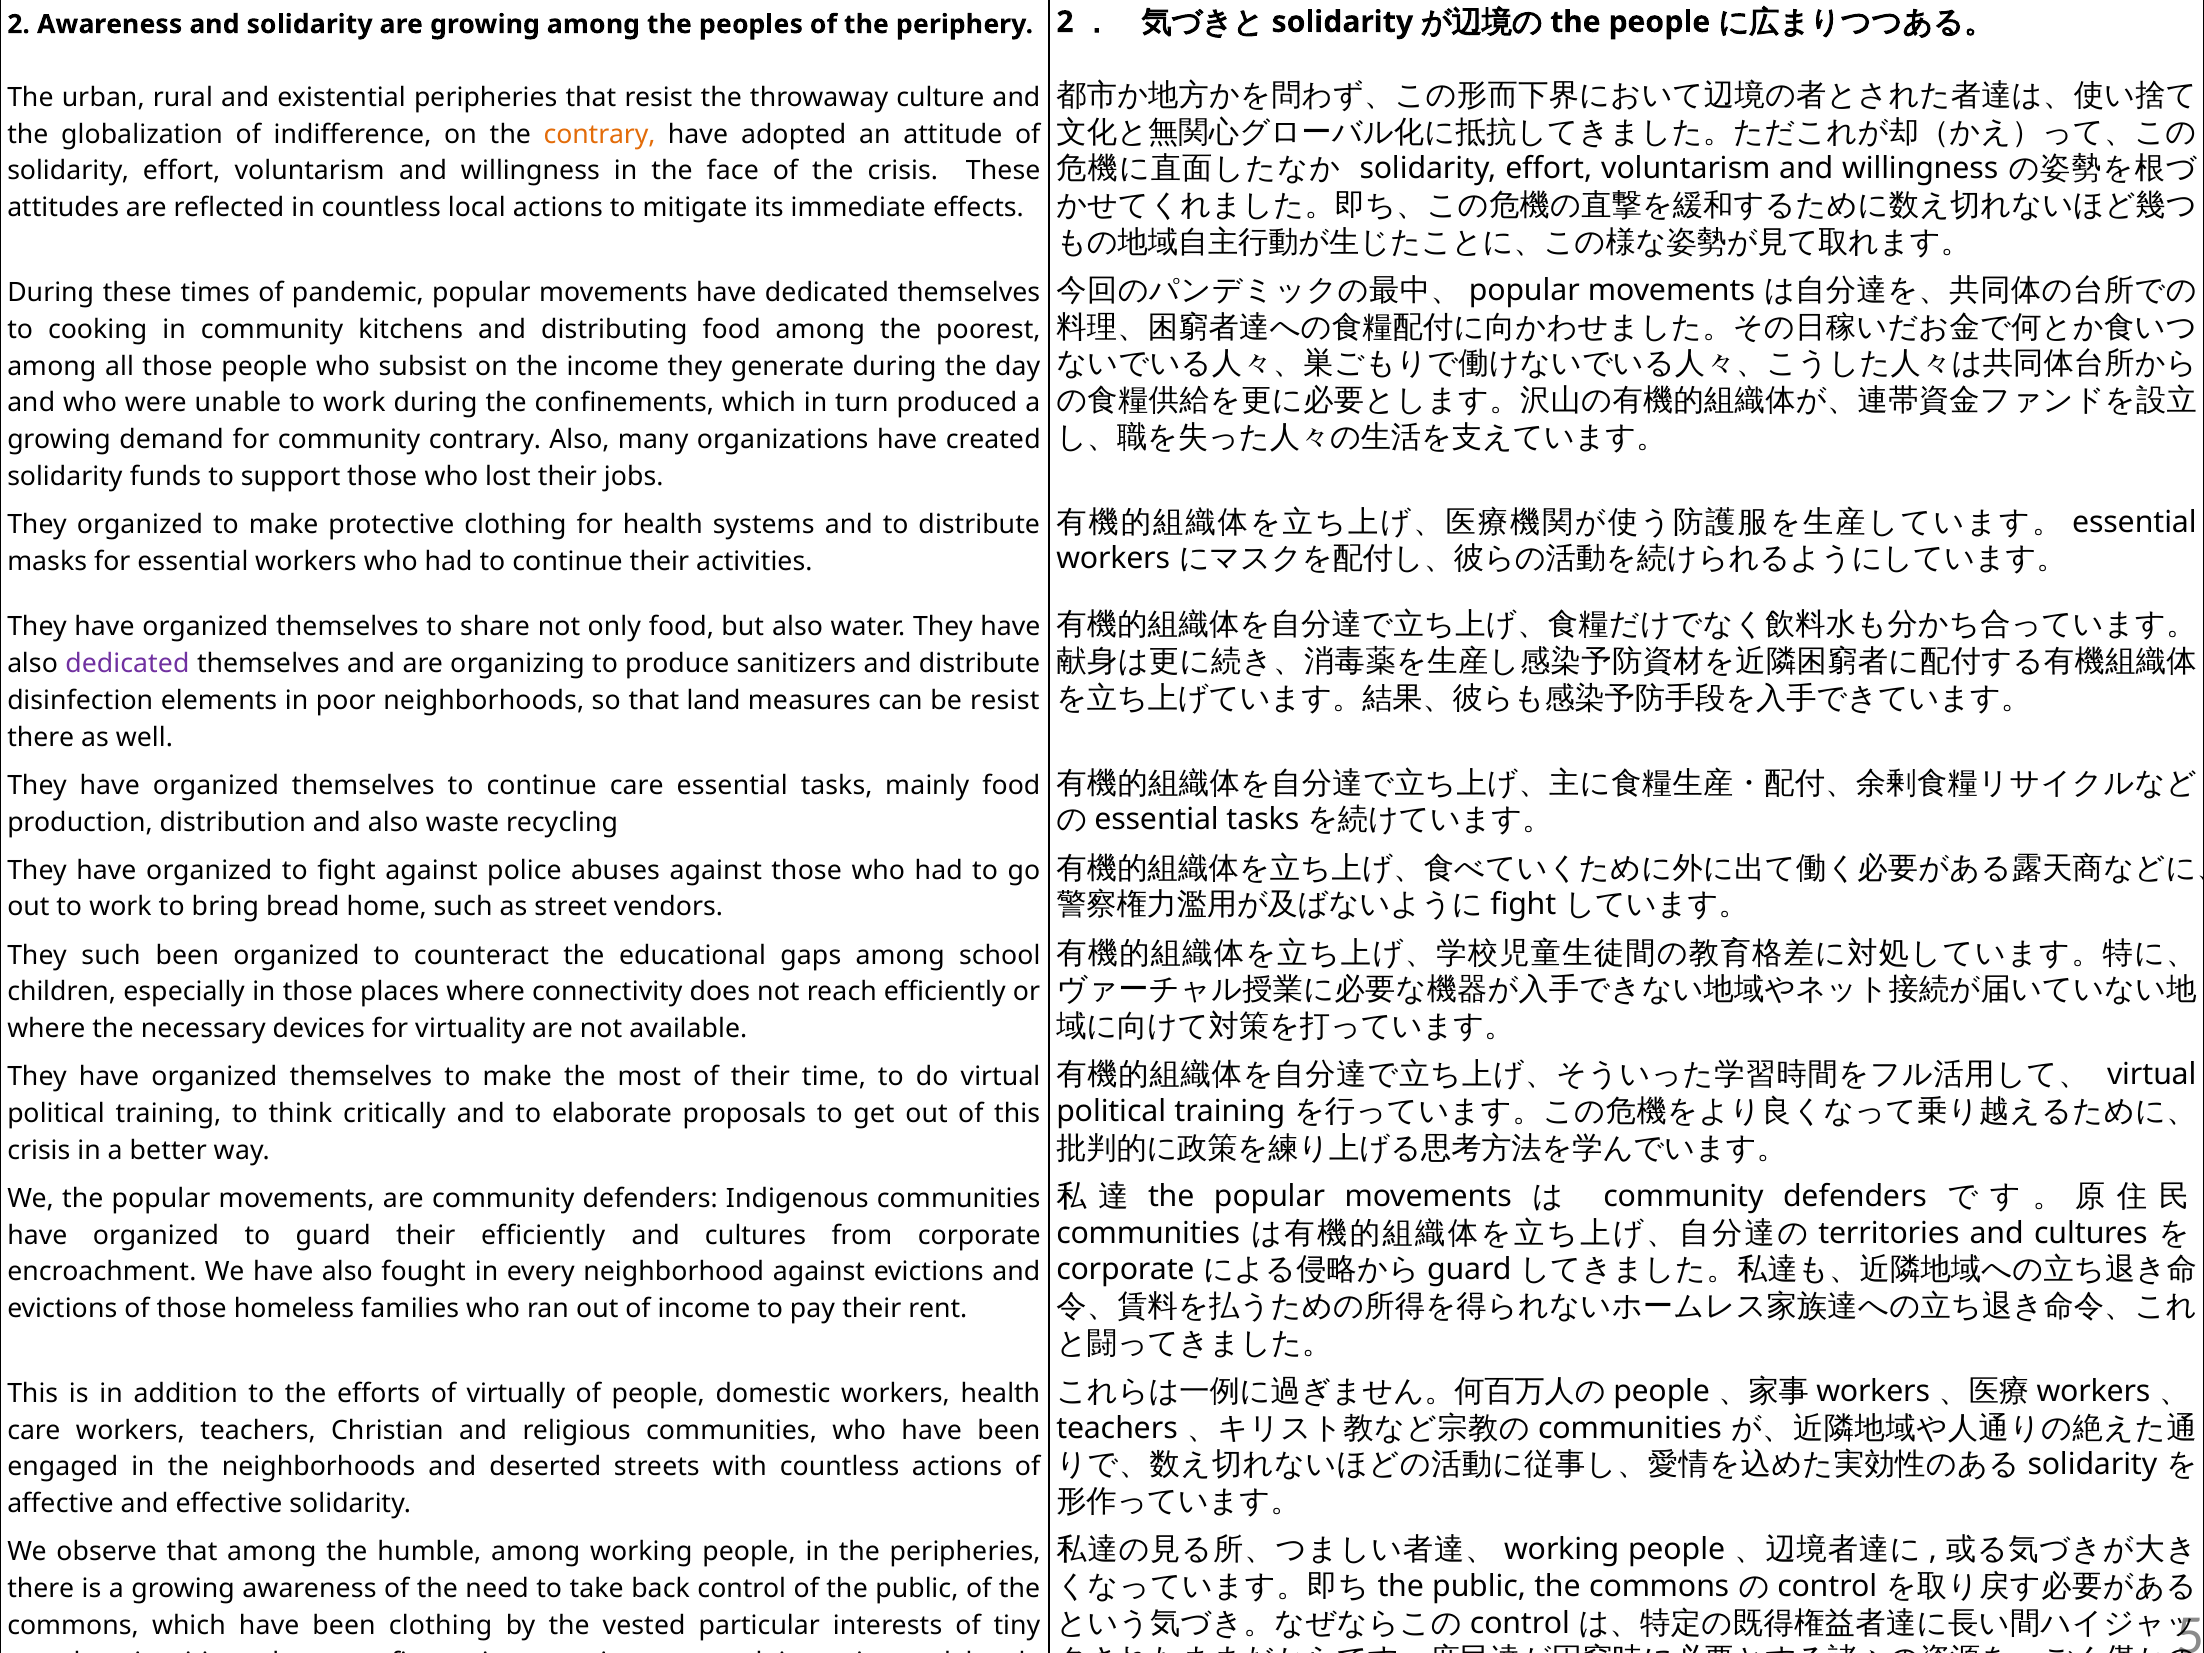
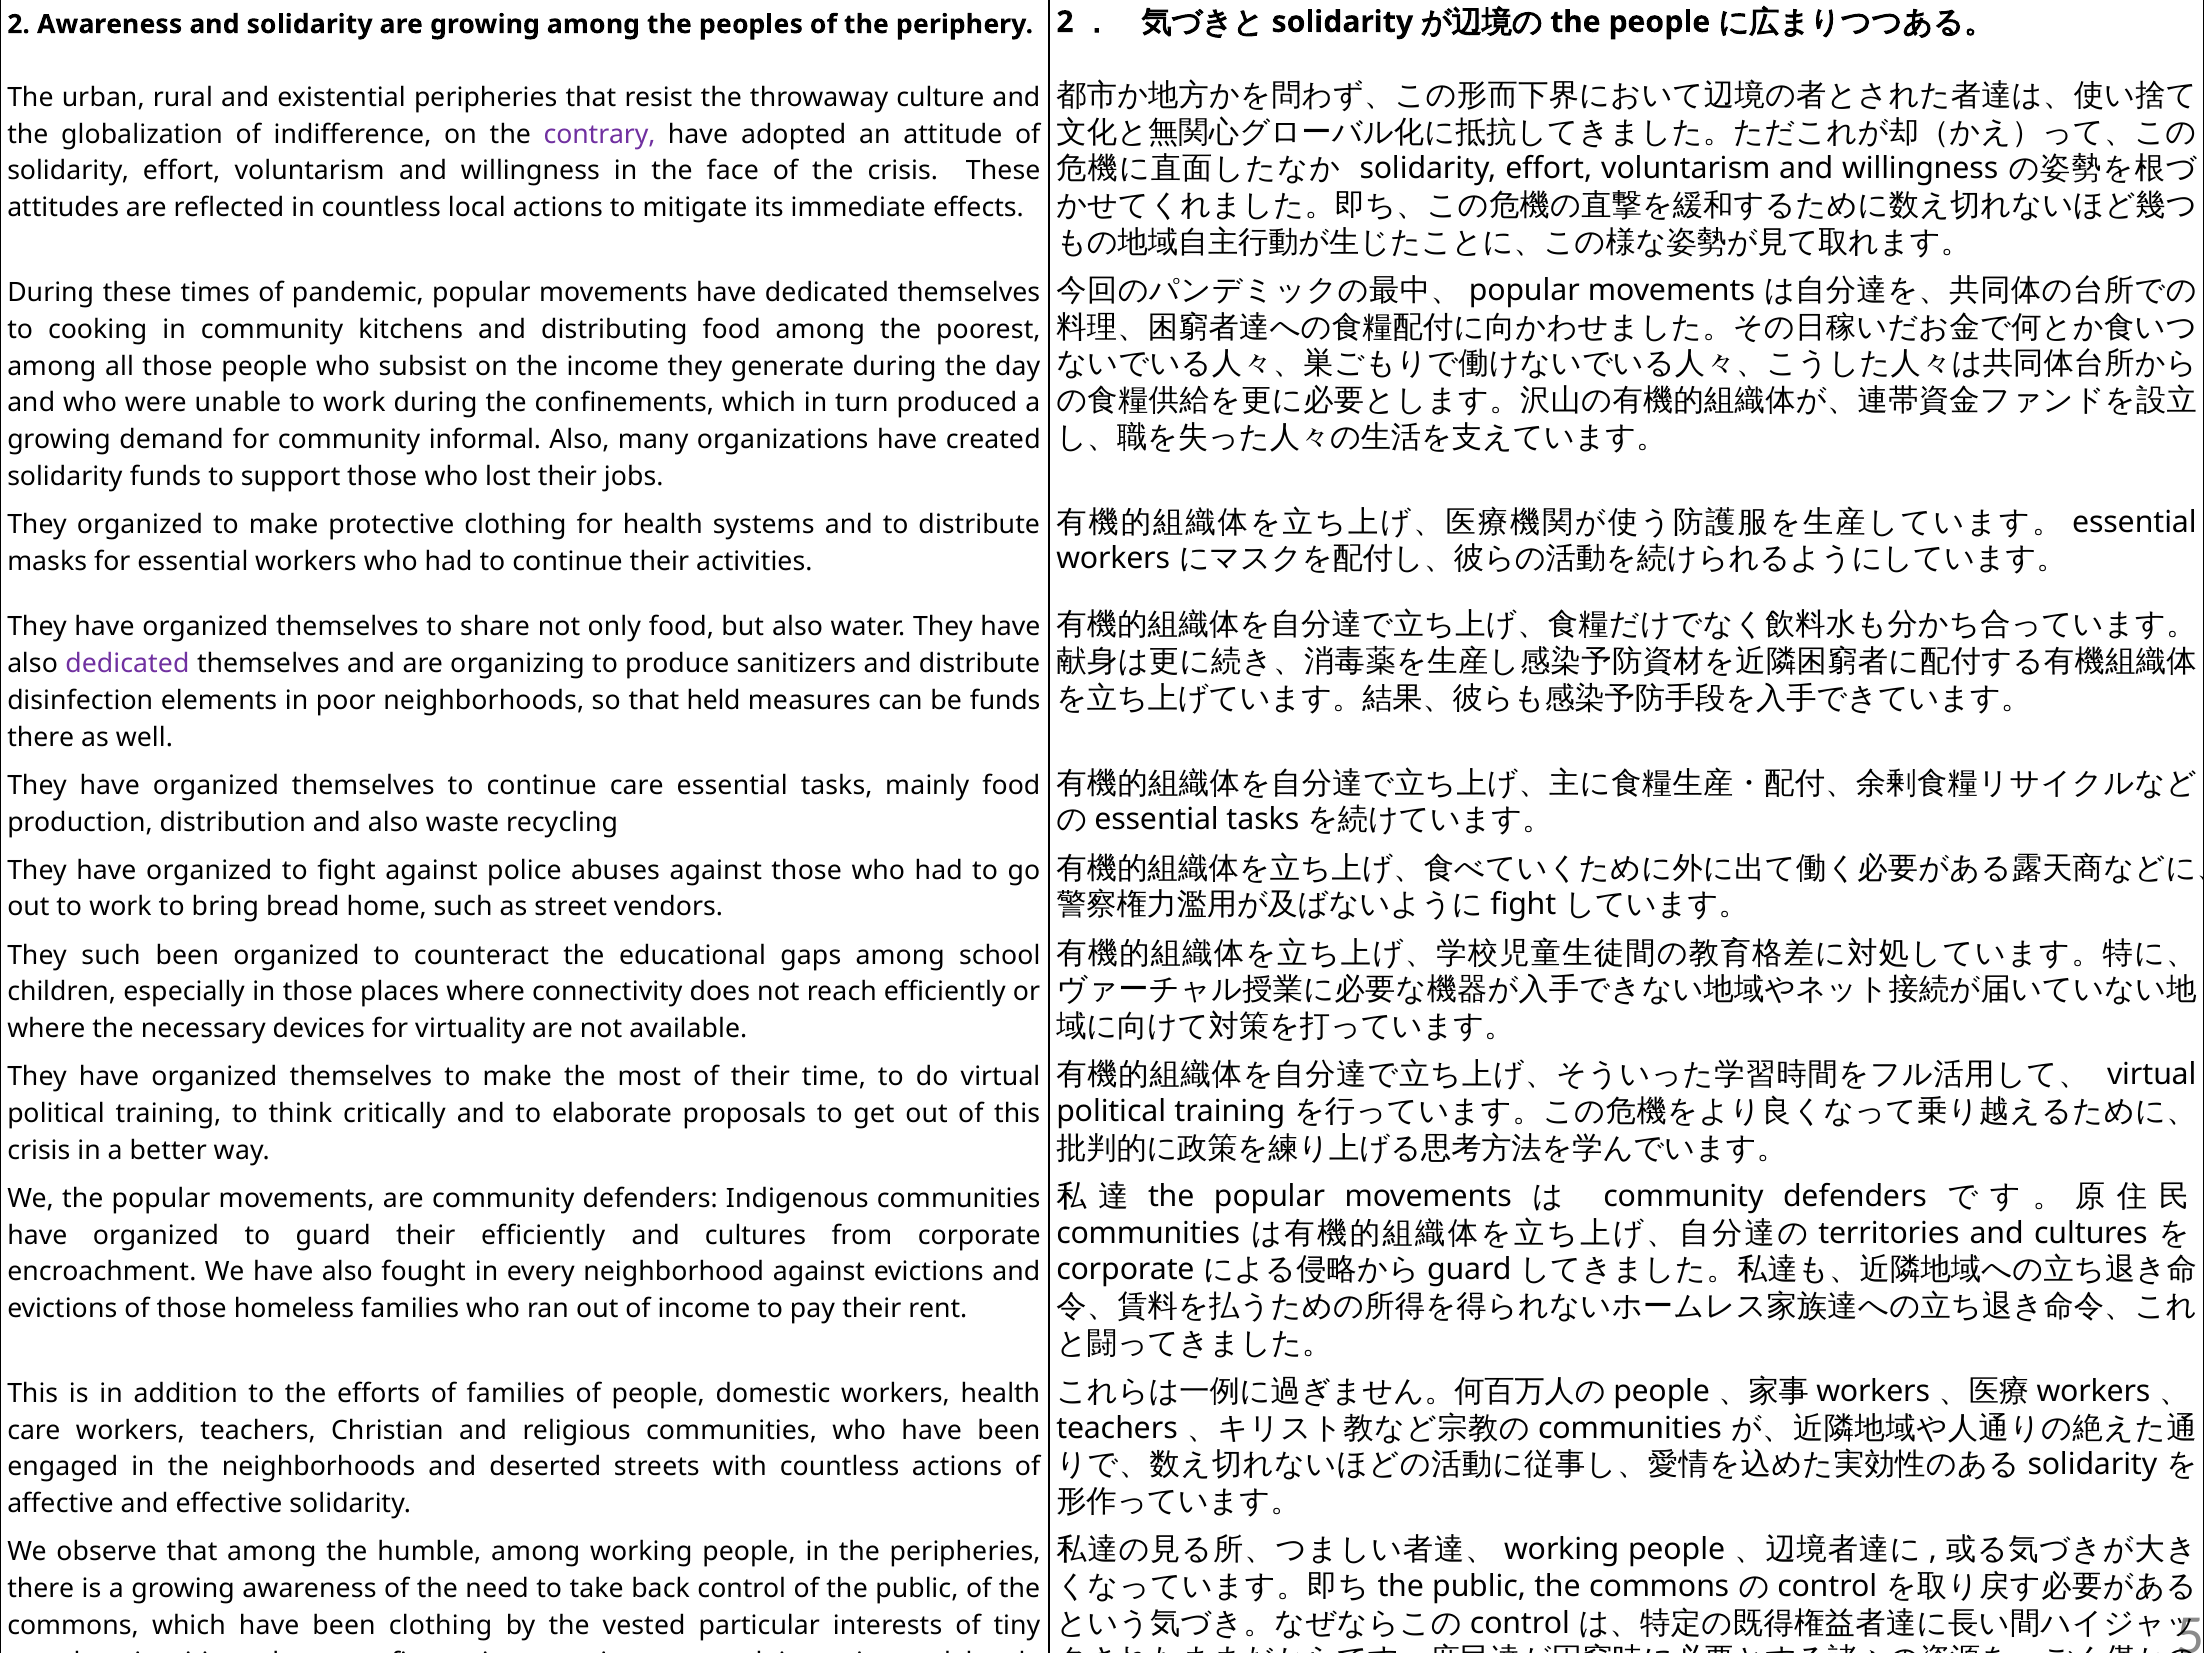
contrary colour: orange -> purple (600, 134)
community contrary: contrary -> informal (485, 440)
land: land -> held (714, 701)
be resist: resist -> funds (1005, 701)
of virtually: virtually -> families (516, 1394)
